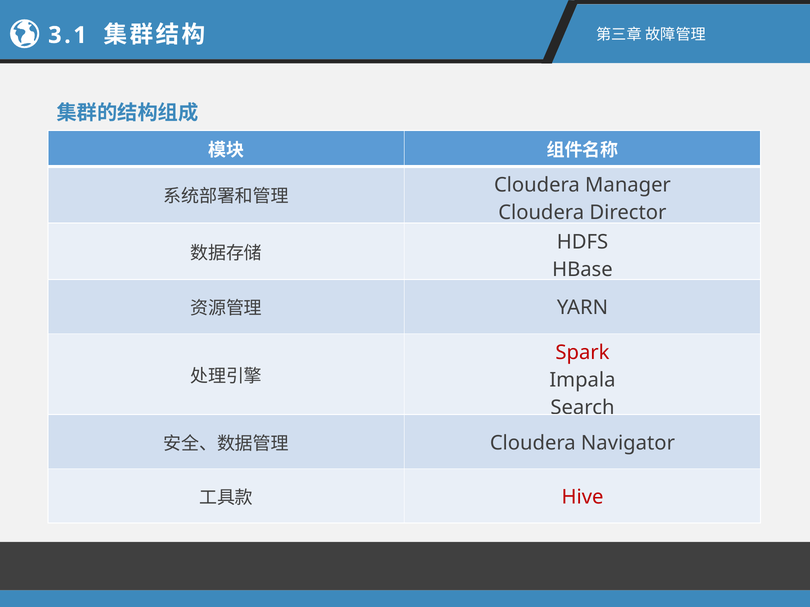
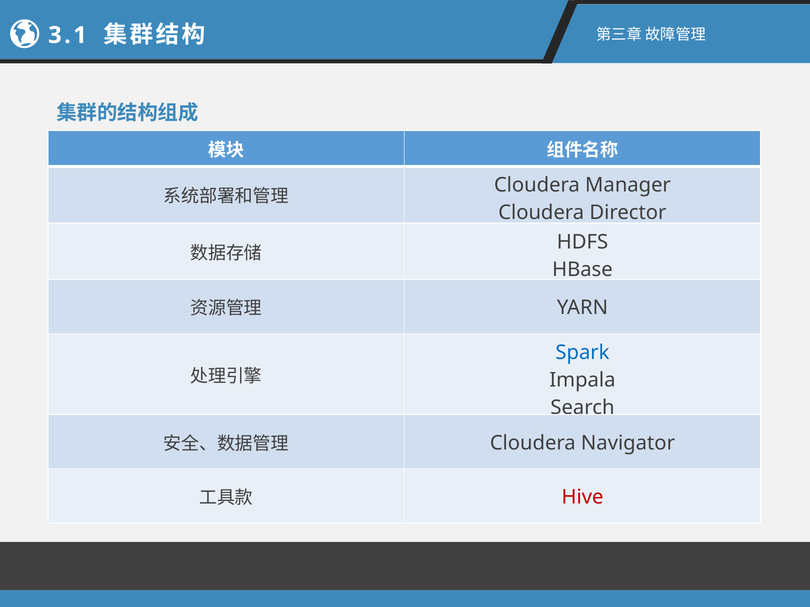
Spark colour: red -> blue (582, 353)
